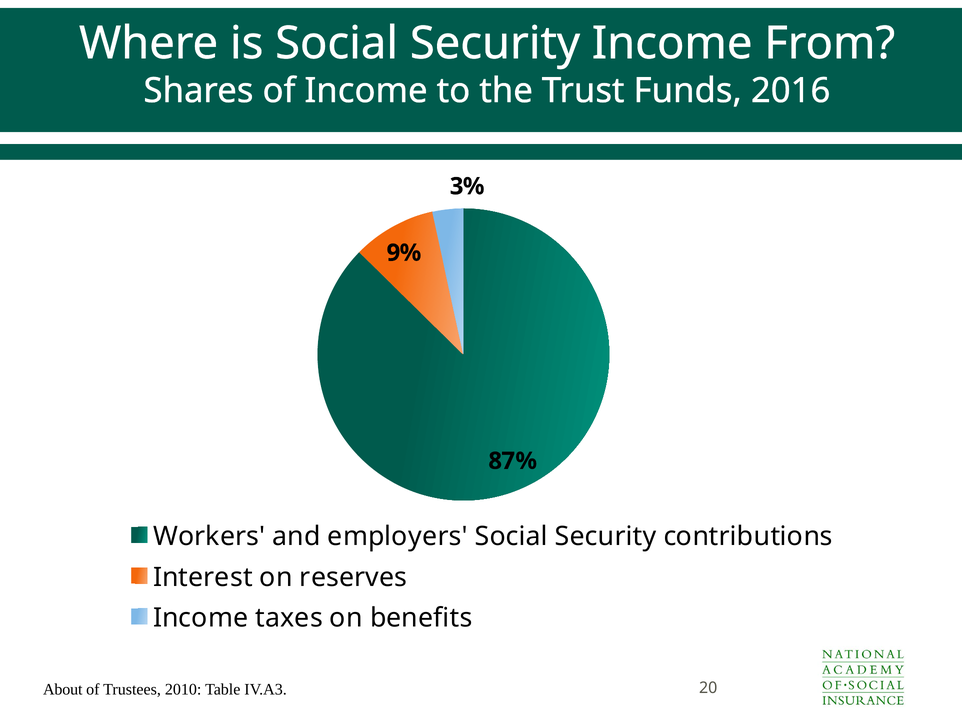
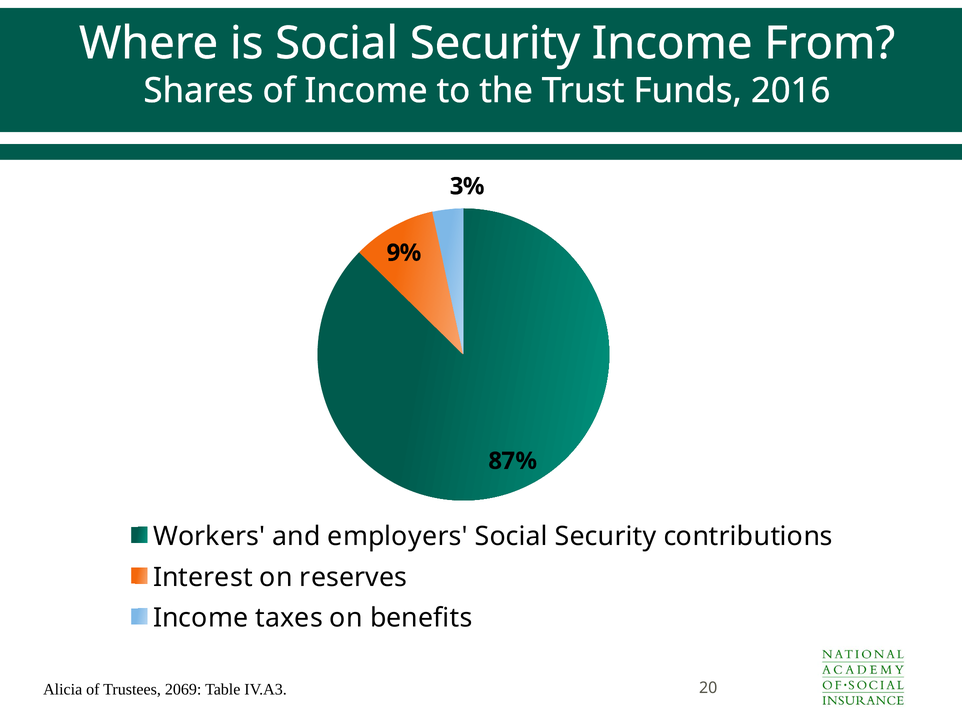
About: About -> Alicia (63, 689)
2010: 2010 -> 2069 (183, 689)
